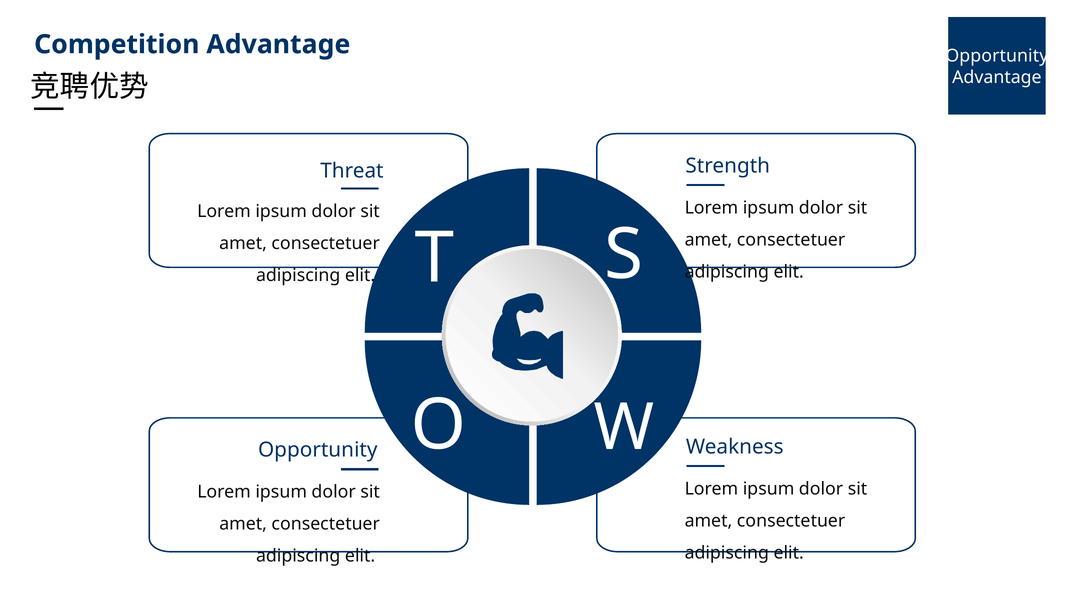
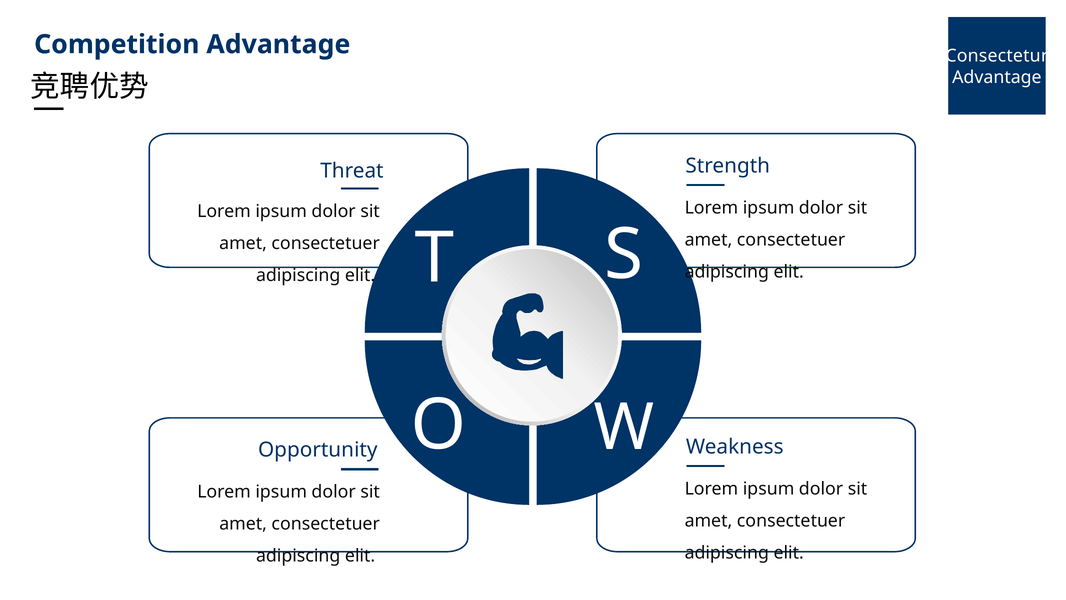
Advantage Opportunity: Opportunity -> Consectetur (997, 56)
